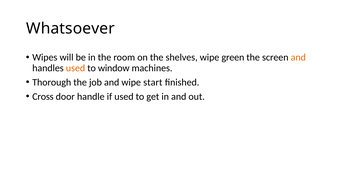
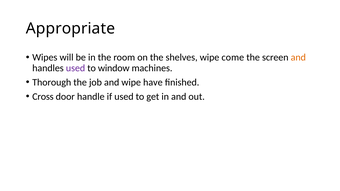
Whatsoever: Whatsoever -> Appropriate (70, 29)
green: green -> come (233, 57)
used colour: orange -> purple (76, 68)
start: start -> have (153, 82)
